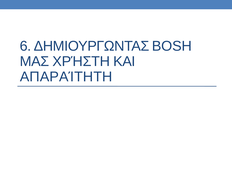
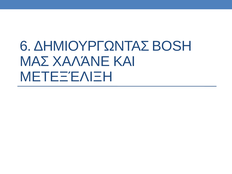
ΧΡΉΣΤΗ: ΧΡΉΣΤΗ -> ΧΑΛΆΝΕ (81, 61)
ΑΠΑΡΑΊΤΗΤΗ: ΑΠΑΡΑΊΤΗΤΗ -> ΜΕΤΕΞΈΛΙΞΗ (66, 77)
